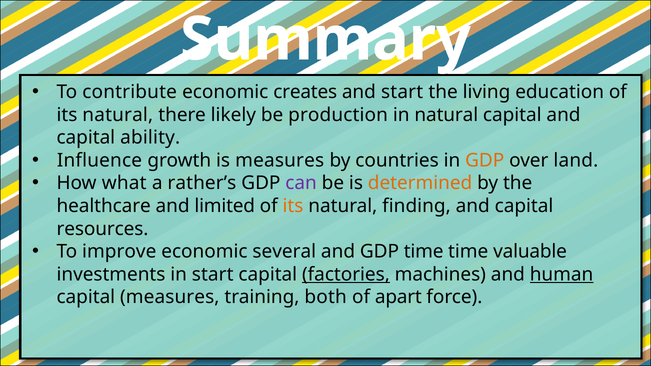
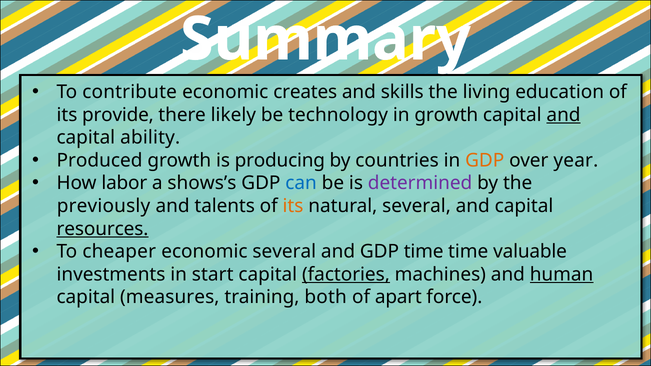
and start: start -> skills (402, 92)
natural: natural -> provide (118, 115)
production: production -> technology (338, 115)
in natural: natural -> growth (446, 115)
and underline: none -> present (564, 115)
Influence: Influence -> Produced (100, 160)
is measures: measures -> producing (280, 160)
land: land -> year (576, 160)
what: what -> labor (124, 183)
rather’s: rather’s -> shows’s (202, 183)
can colour: purple -> blue (301, 183)
determined colour: orange -> purple (420, 183)
healthcare: healthcare -> previously (104, 206)
limited: limited -> talents (225, 206)
natural finding: finding -> several (417, 206)
resources underline: none -> present (102, 229)
improve: improve -> cheaper (119, 252)
